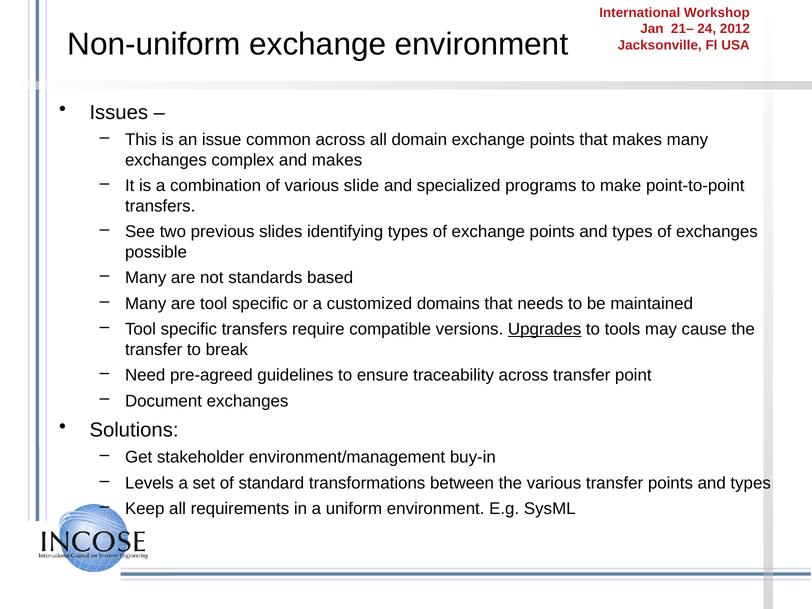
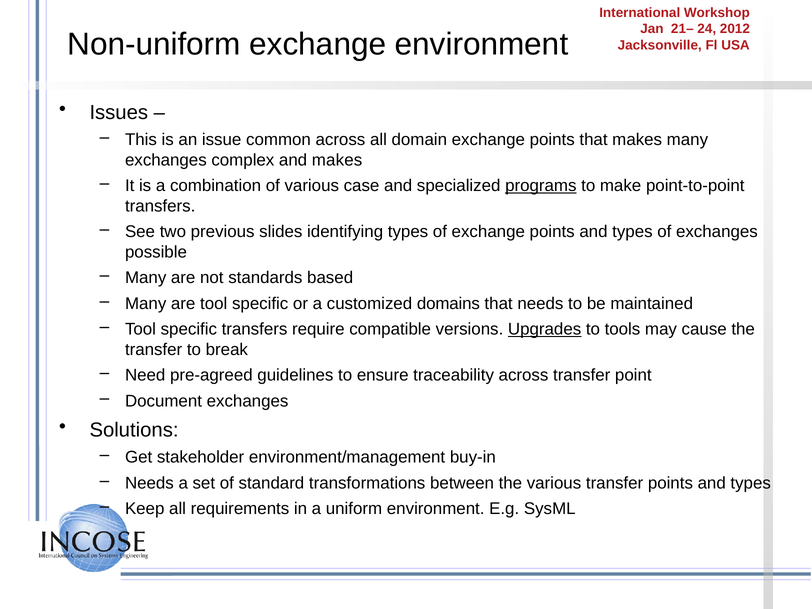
slide: slide -> case (362, 186)
programs underline: none -> present (541, 186)
Levels: Levels -> Needs (149, 483)
